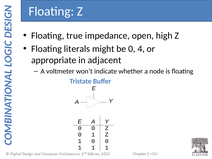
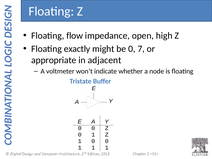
true: true -> flow (75, 36)
literals: literals -> exactly (77, 49)
4: 4 -> 7 (141, 49)
